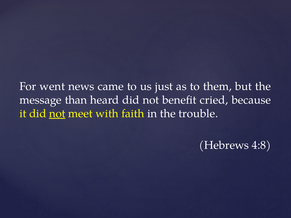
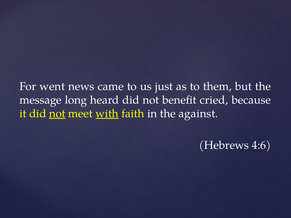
than: than -> long (76, 100)
with underline: none -> present (107, 114)
trouble: trouble -> against (198, 114)
4:8: 4:8 -> 4:6 (261, 145)
